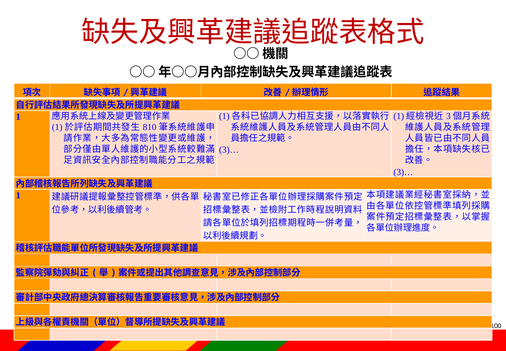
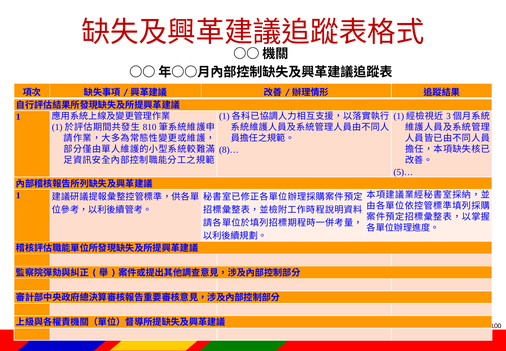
3)…: 3)… -> 8)… (229, 150)
3)…: 3)… -> 5)… (403, 172)
